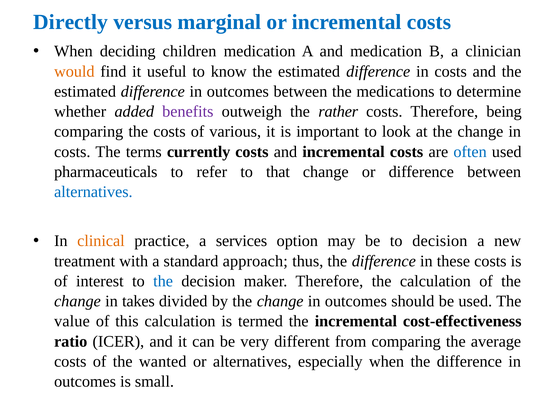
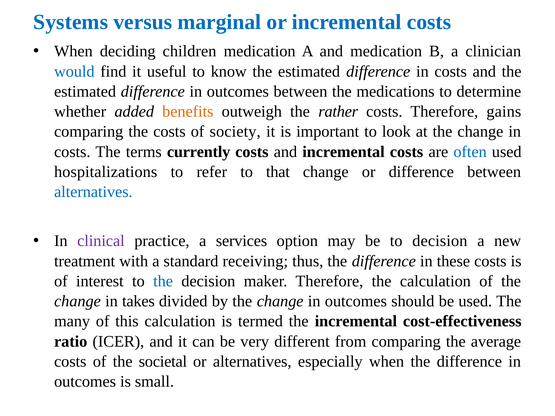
Directly: Directly -> Systems (71, 22)
would colour: orange -> blue (74, 71)
benefits colour: purple -> orange (188, 112)
being: being -> gains (504, 112)
various: various -> society (235, 132)
pharmaceuticals: pharmaceuticals -> hospitalizations (106, 172)
clinical colour: orange -> purple (101, 241)
approach: approach -> receiving (255, 261)
value: value -> many (72, 321)
wanted: wanted -> societal (163, 362)
